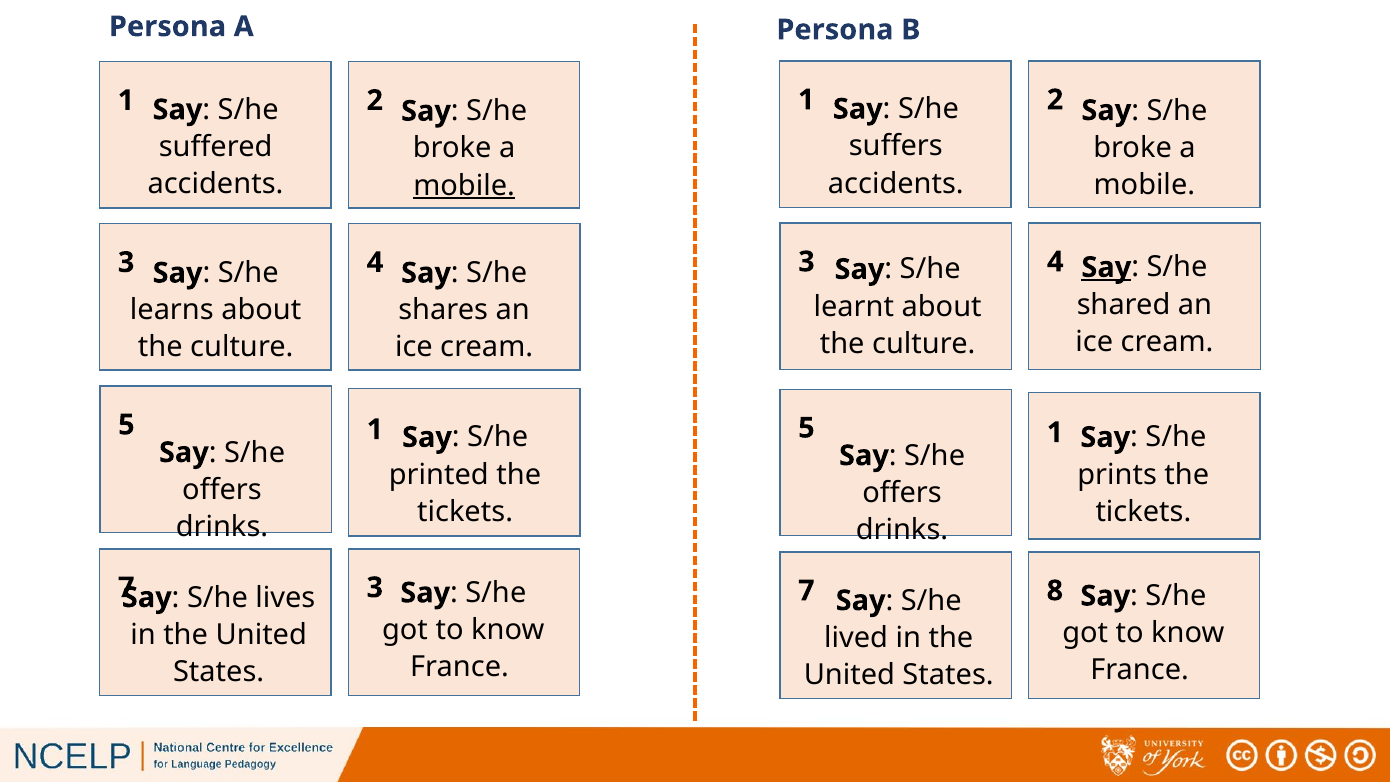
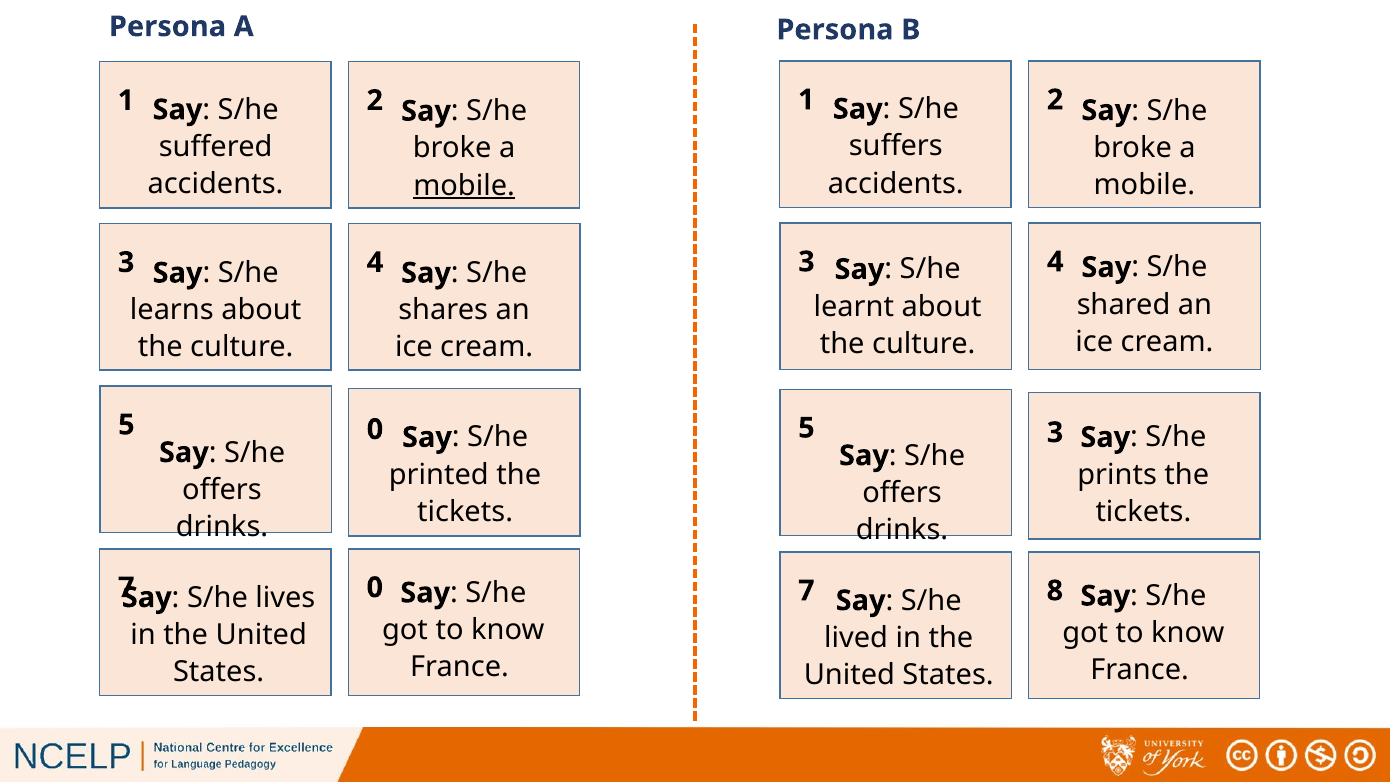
Say underline: present -> none (1106, 267)
1: 1 -> 0 (375, 429)
1: 1 -> 3 (1055, 433)
3: 3 -> 0 (375, 588)
